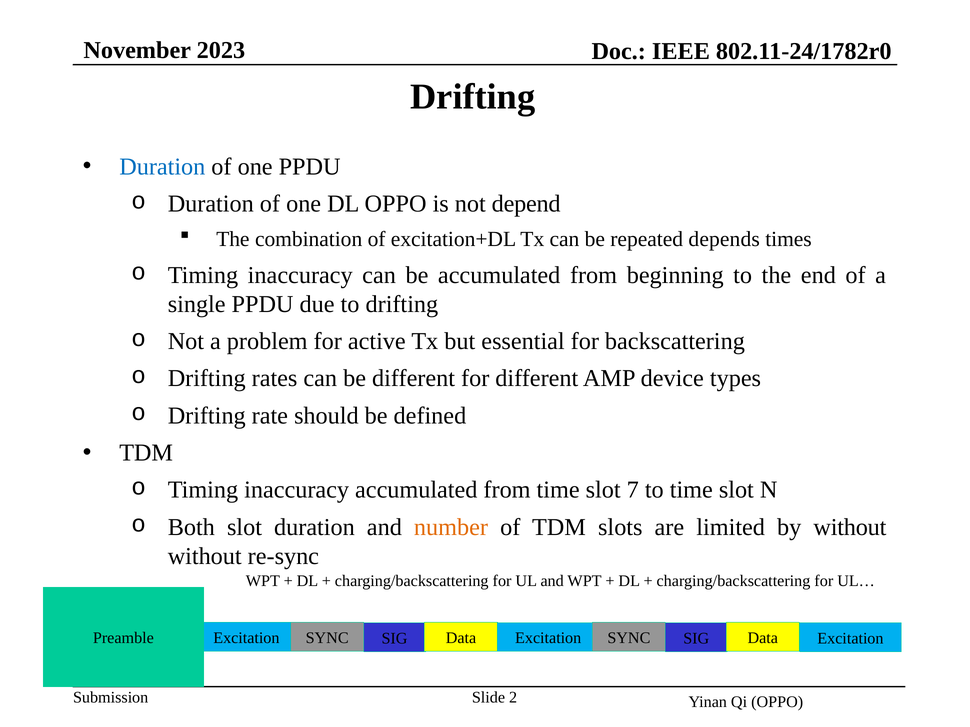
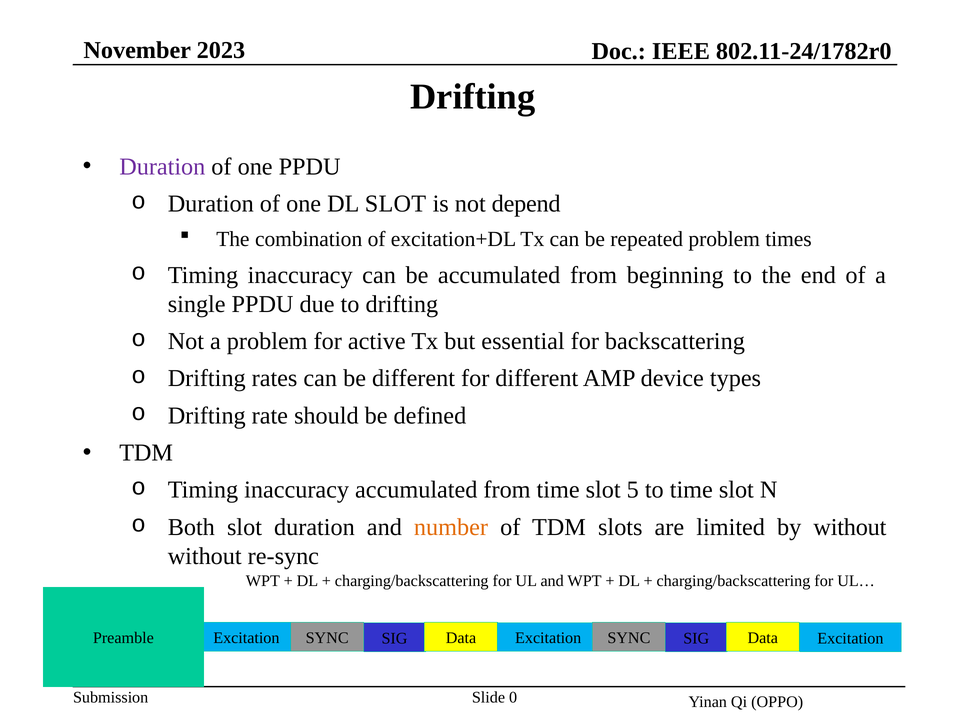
Duration colour: blue -> purple (162, 167)
DL OPPO: OPPO -> SLOT (395, 204)
repeated depends: depends -> problem (724, 239)
7: 7 -> 5 (633, 490)
2: 2 -> 0 (513, 698)
